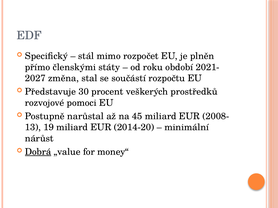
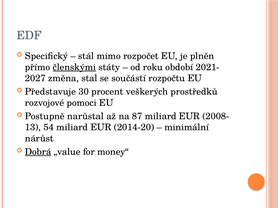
členskými underline: none -> present (74, 67)
45: 45 -> 87 (137, 116)
19: 19 -> 54 (49, 128)
